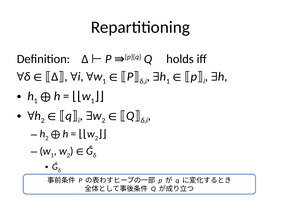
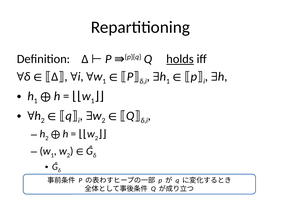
holds underline: none -> present (180, 59)
